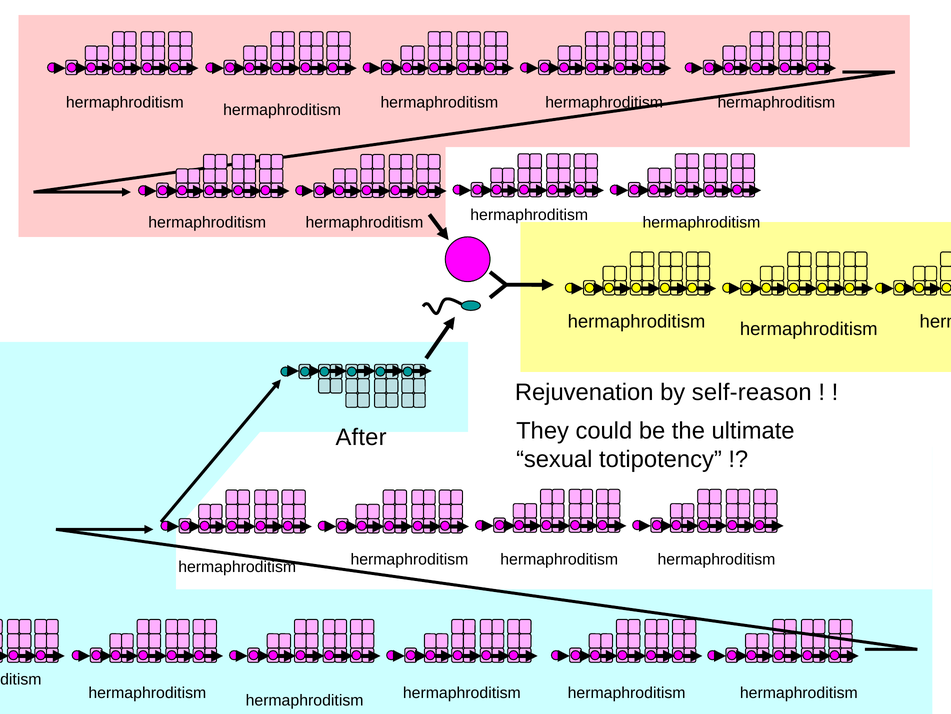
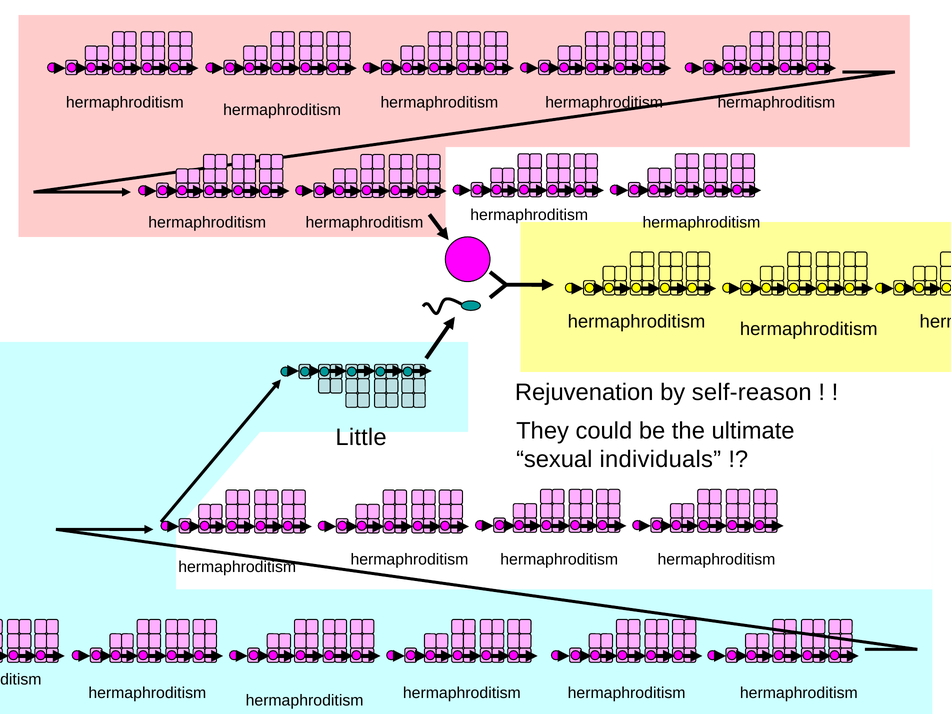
After: After -> Little (361, 437)
totipotency: totipotency -> individuals (660, 459)
